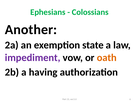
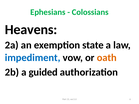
Another: Another -> Heavens (31, 30)
impediment colour: purple -> blue (33, 58)
having: having -> guided (43, 72)
